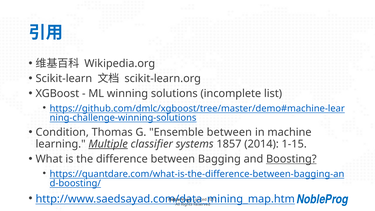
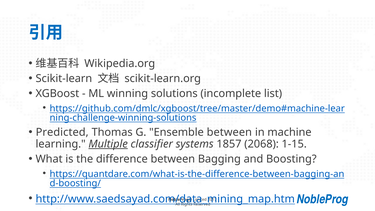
Condition: Condition -> Predicted (62, 132)
2014: 2014 -> 2068 (262, 144)
Boosting underline: present -> none (291, 159)
